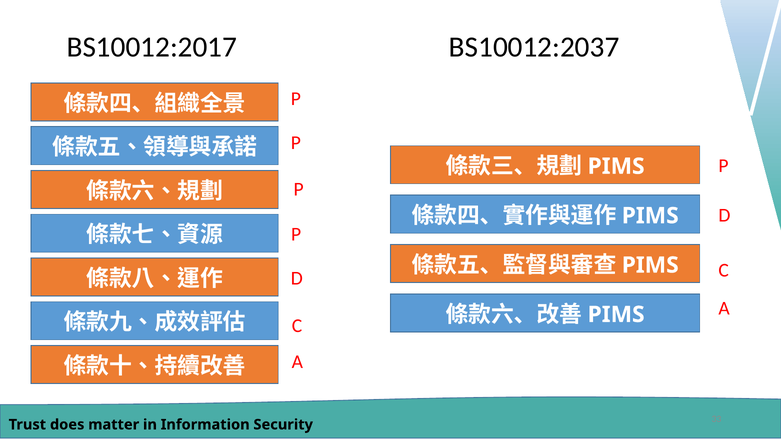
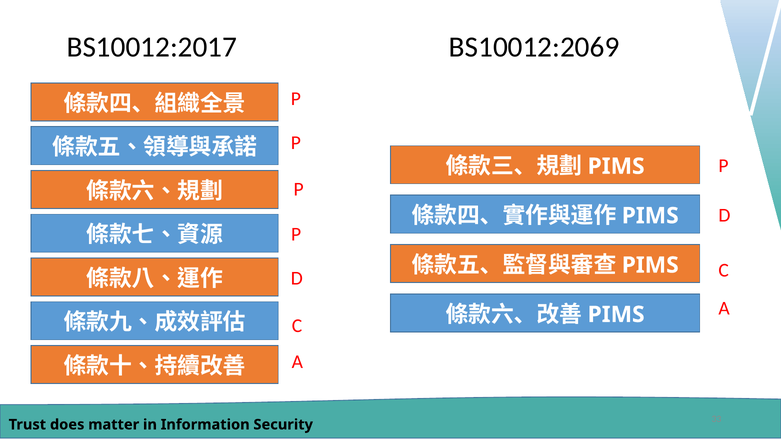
BS10012:2037: BS10012:2037 -> BS10012:2069 (534, 47)
